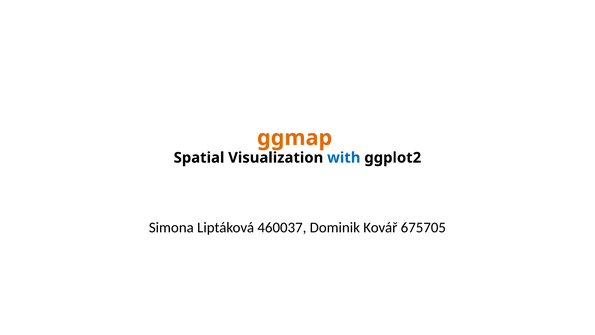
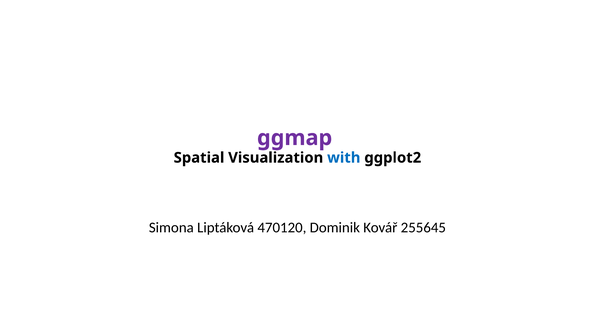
ggmap colour: orange -> purple (295, 138)
460037: 460037 -> 470120 (282, 228)
675705: 675705 -> 255645 (423, 228)
